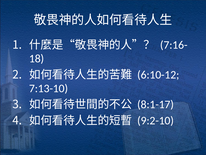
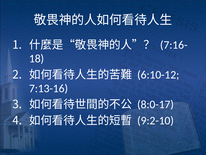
7:13-10: 7:13-10 -> 7:13-16 (49, 88)
8:1-17: 8:1-17 -> 8:0-17 (156, 104)
